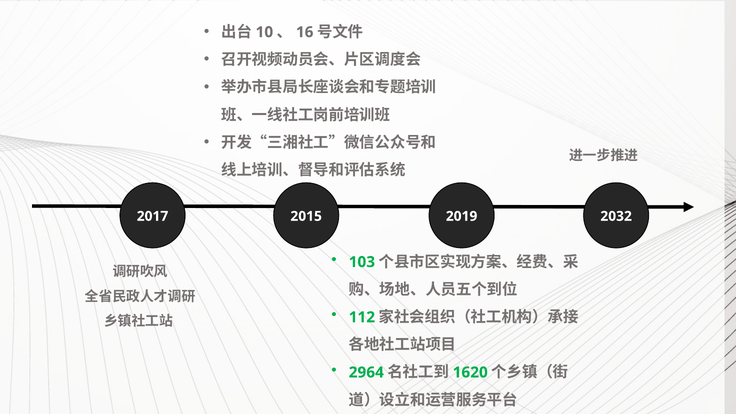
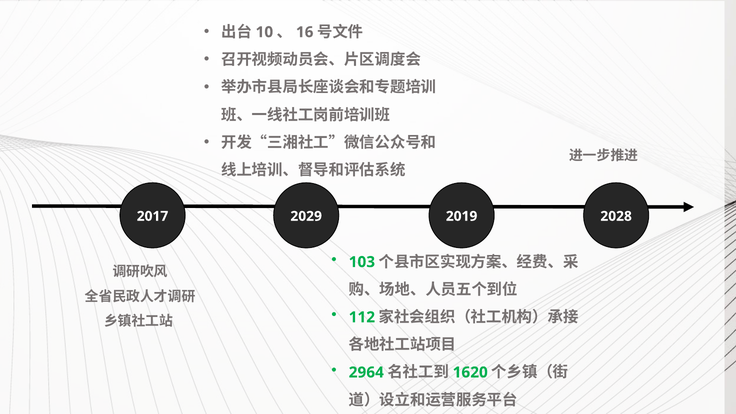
2015: 2015 -> 2029 (306, 216)
2032: 2032 -> 2028 (616, 216)
